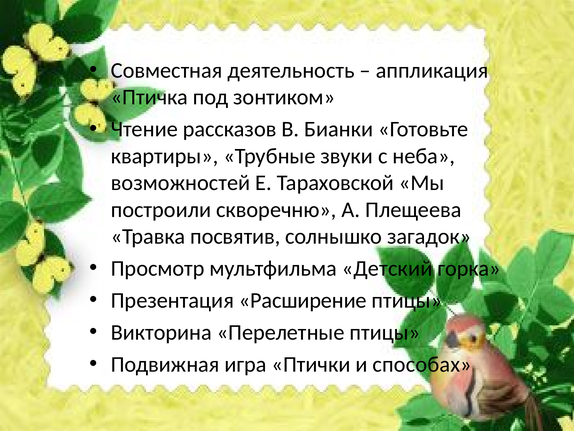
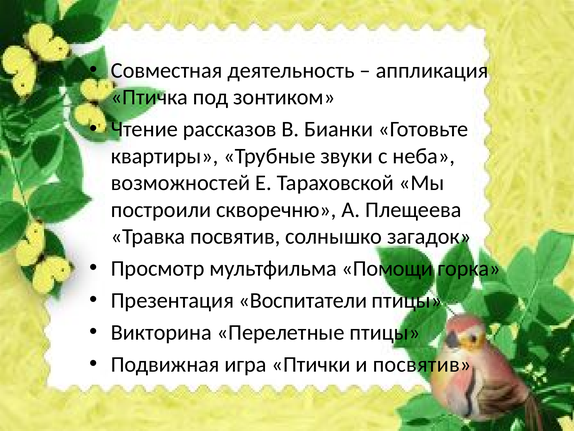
Детский: Детский -> Помощи (387, 268)
Расширение: Расширение -> Воспитатели (303, 300)
и способах: способах -> посвятив (422, 364)
